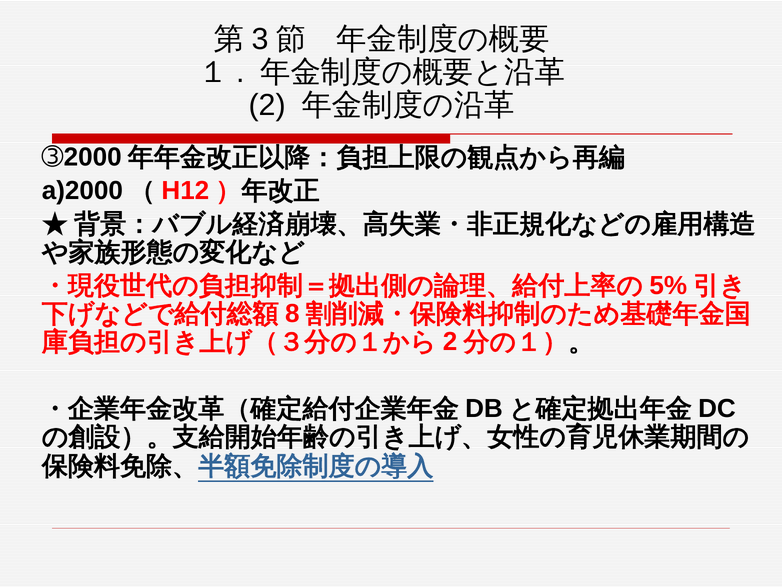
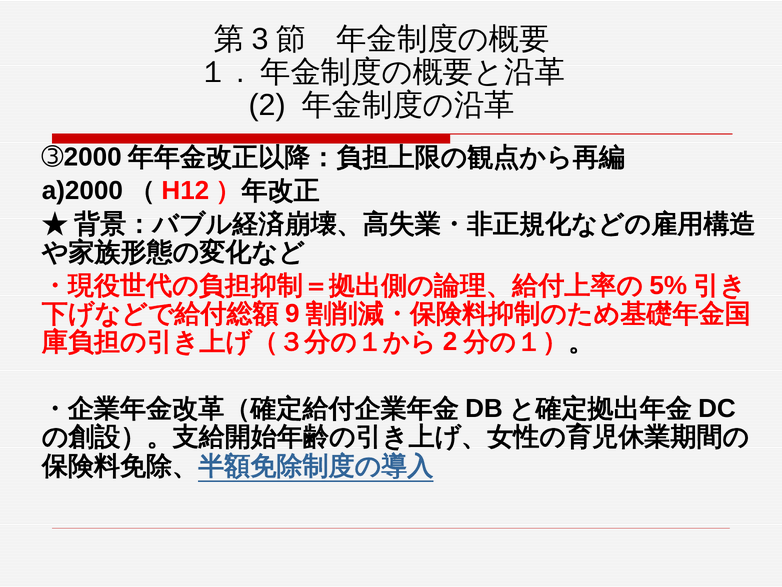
8: 8 -> 9 (292, 313)
